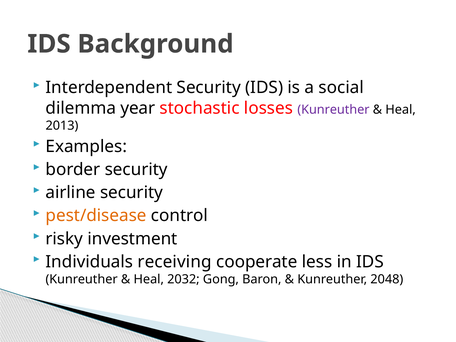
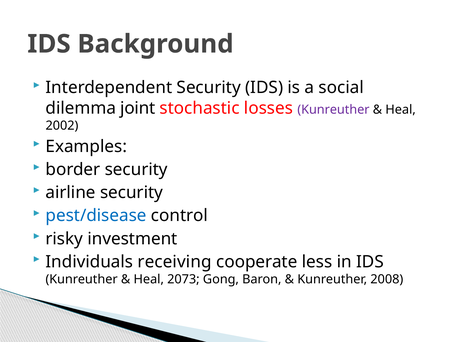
year: year -> joint (138, 108)
2013: 2013 -> 2002 (62, 126)
pest/disease colour: orange -> blue (96, 216)
2032: 2032 -> 2073 (183, 279)
2048: 2048 -> 2008 (387, 279)
